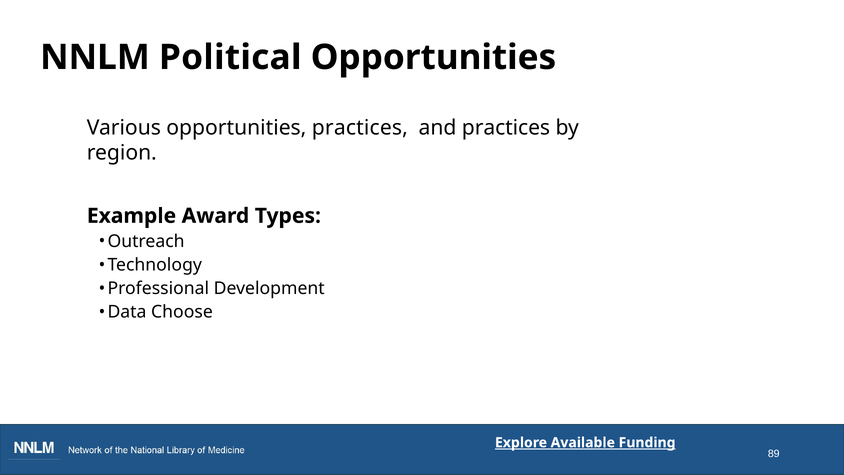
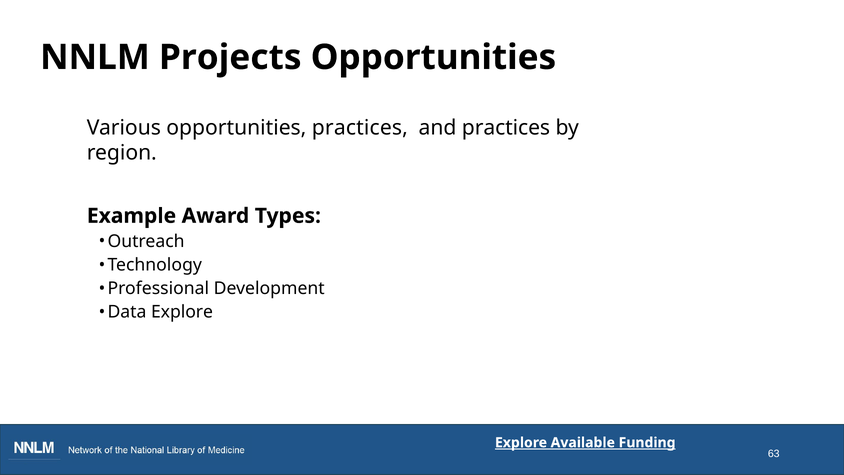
Political: Political -> Projects (230, 57)
Data Choose: Choose -> Explore (182, 312)
89: 89 -> 63 (774, 453)
